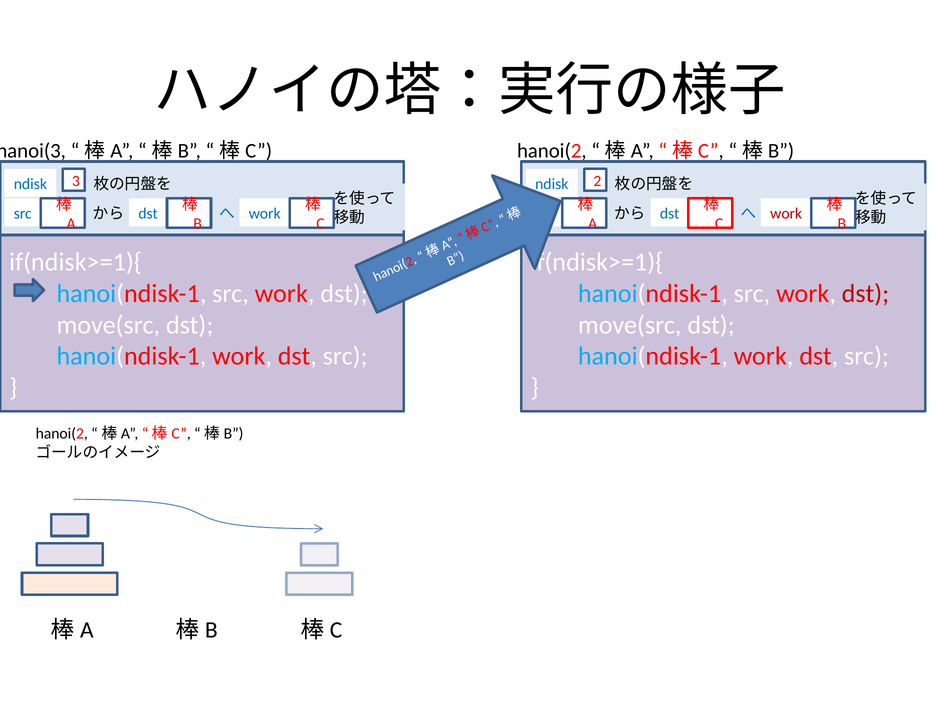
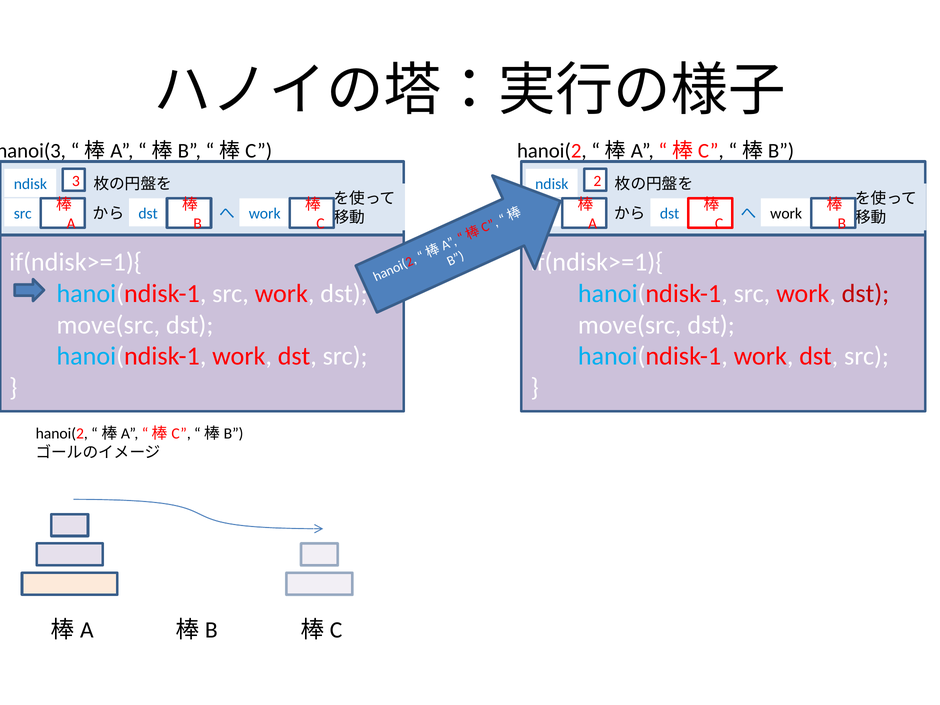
work colour: red -> black (786, 213)
